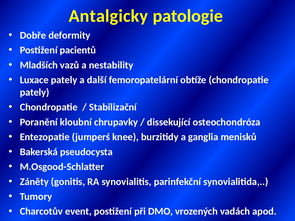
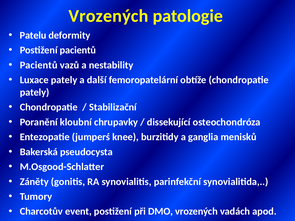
Antalgicky: Antalgicky -> Vrozených (108, 16)
Dobře: Dobře -> Patelu (33, 35)
Mladších: Mladších -> Pacientů (39, 65)
